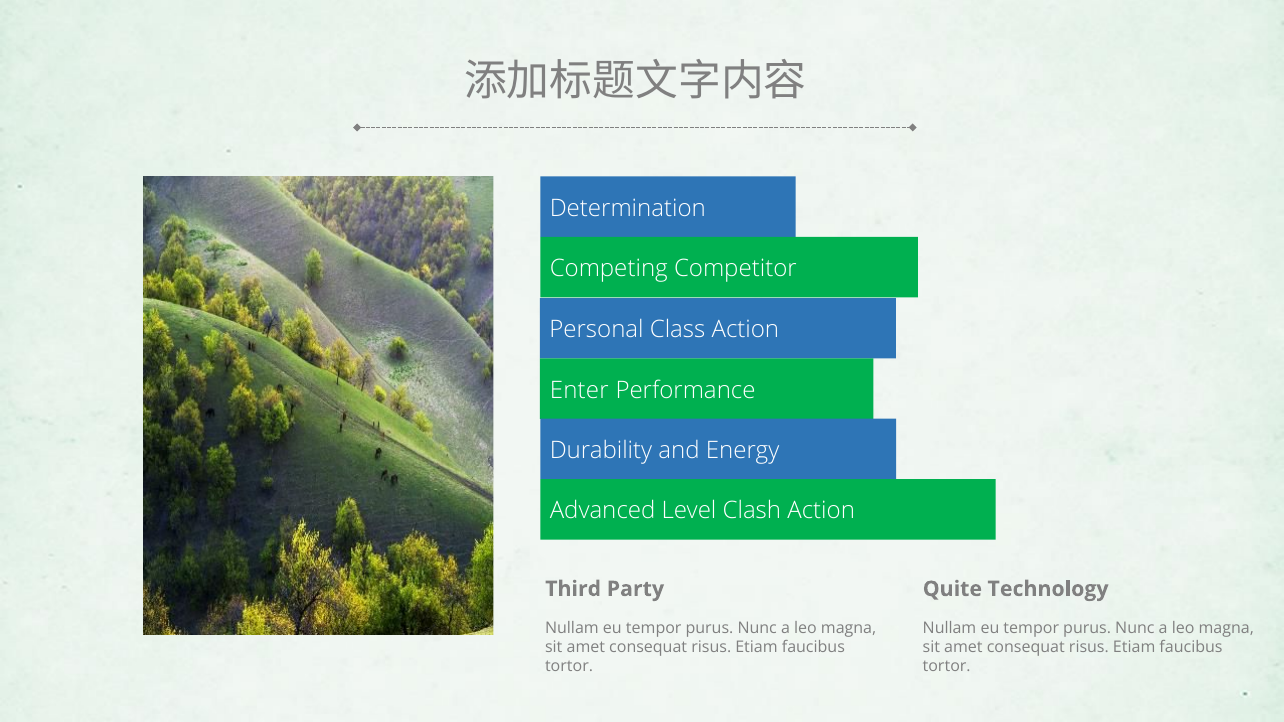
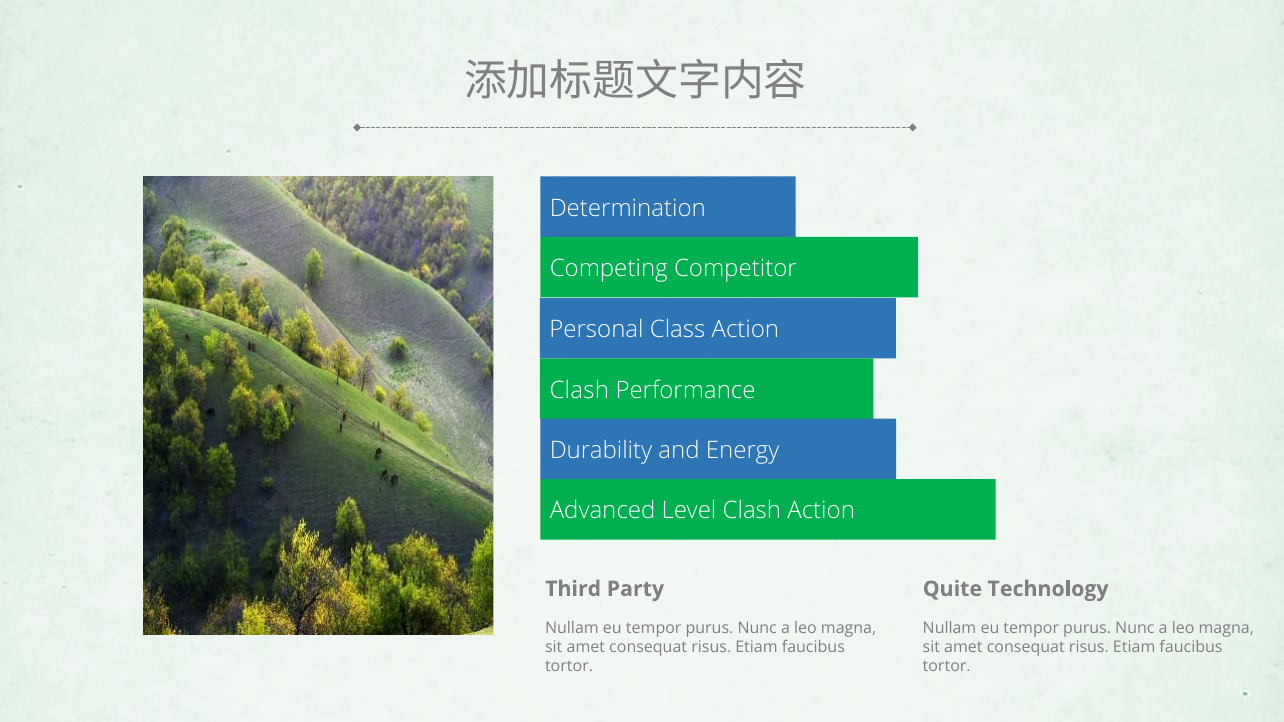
Enter: Enter -> Clash (579, 390)
